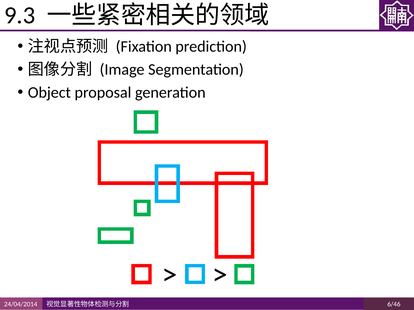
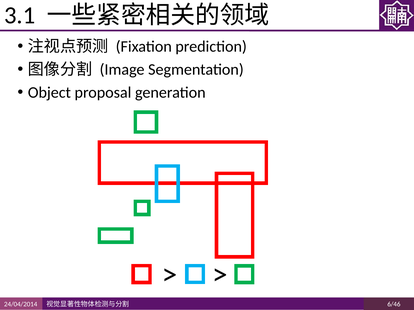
9.3: 9.3 -> 3.1 (20, 15)
